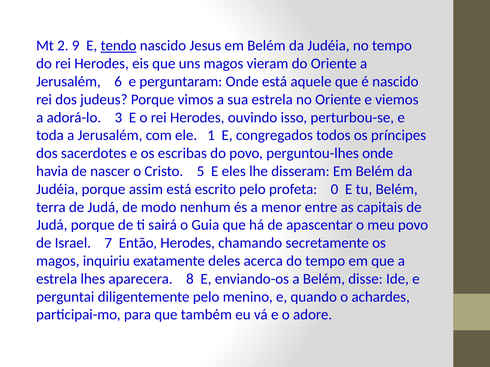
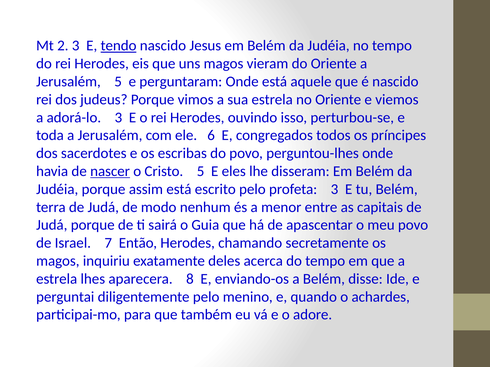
2 9: 9 -> 3 (76, 46)
Jerusalém 6: 6 -> 5 (118, 82)
1: 1 -> 6 (211, 136)
nascer underline: none -> present (110, 171)
profeta 0: 0 -> 3 (335, 189)
